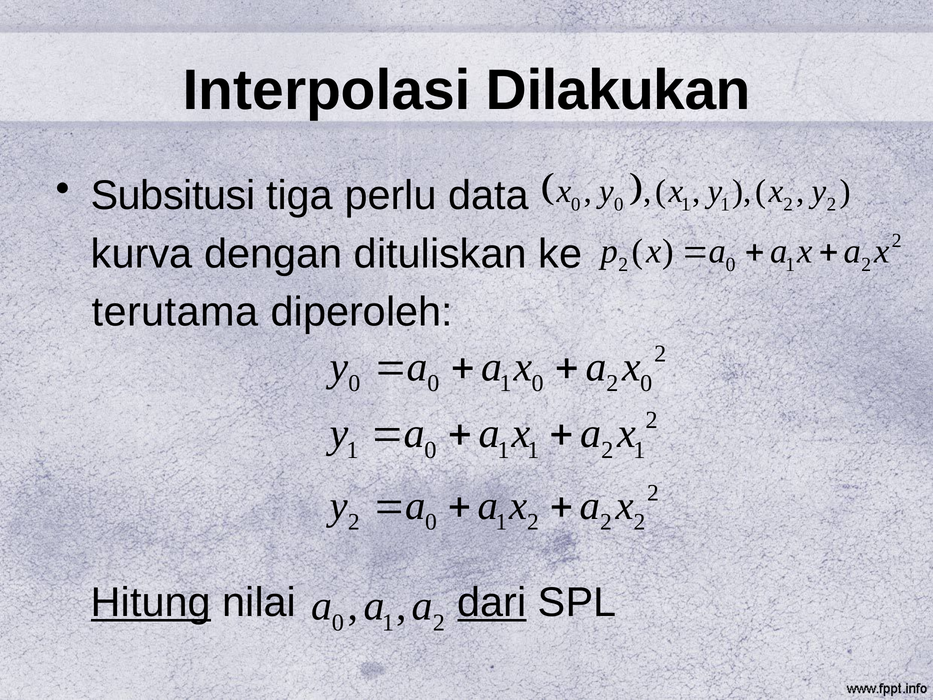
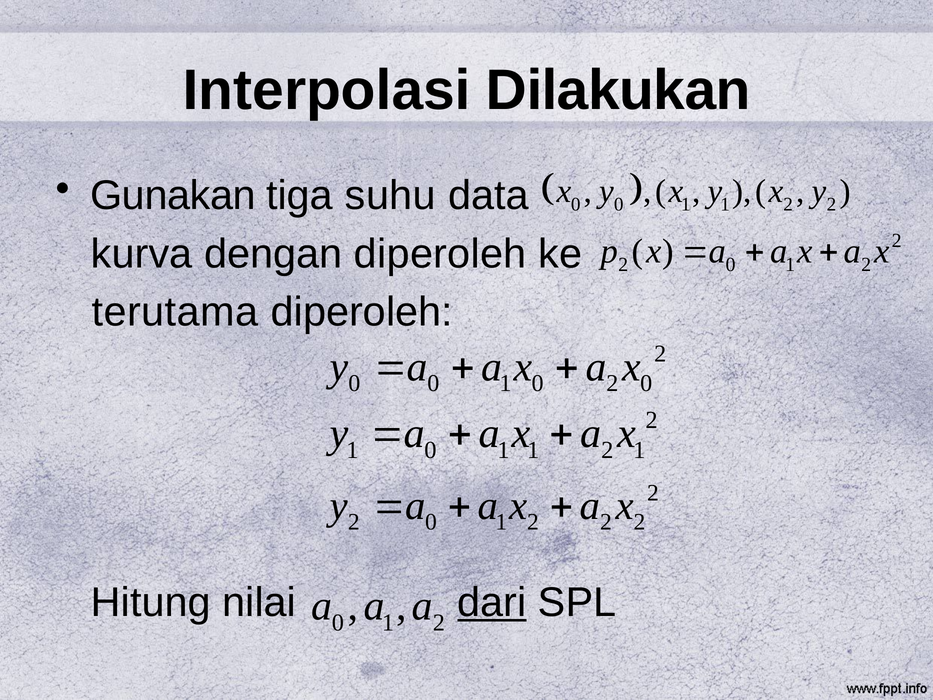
Subsitusi: Subsitusi -> Gunakan (173, 196)
perlu: perlu -> suhu (390, 196)
dengan dituliskan: dituliskan -> diperoleh (440, 254)
Hitung underline: present -> none (151, 602)
